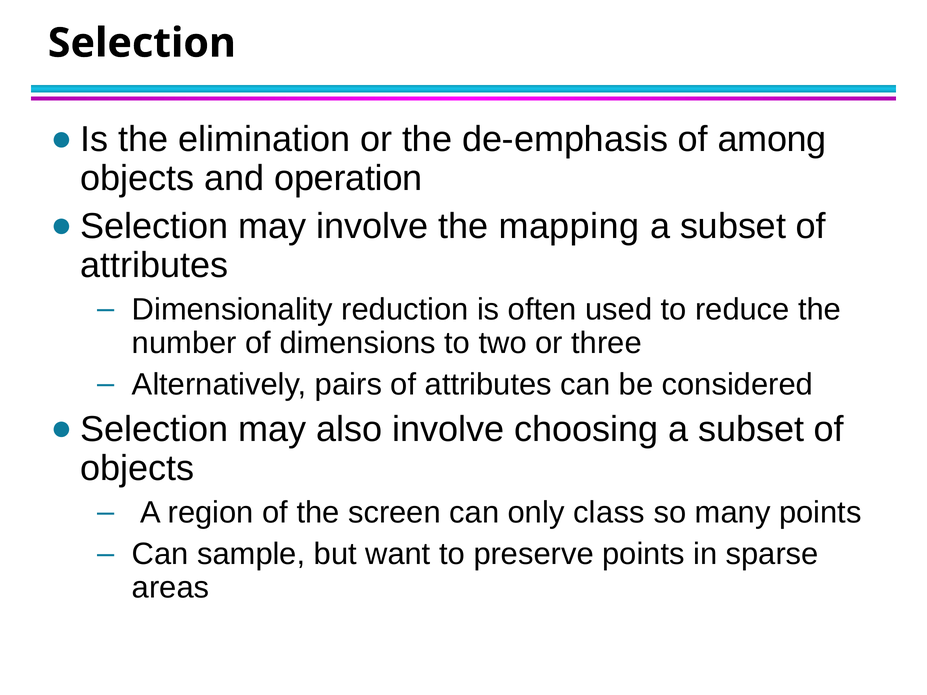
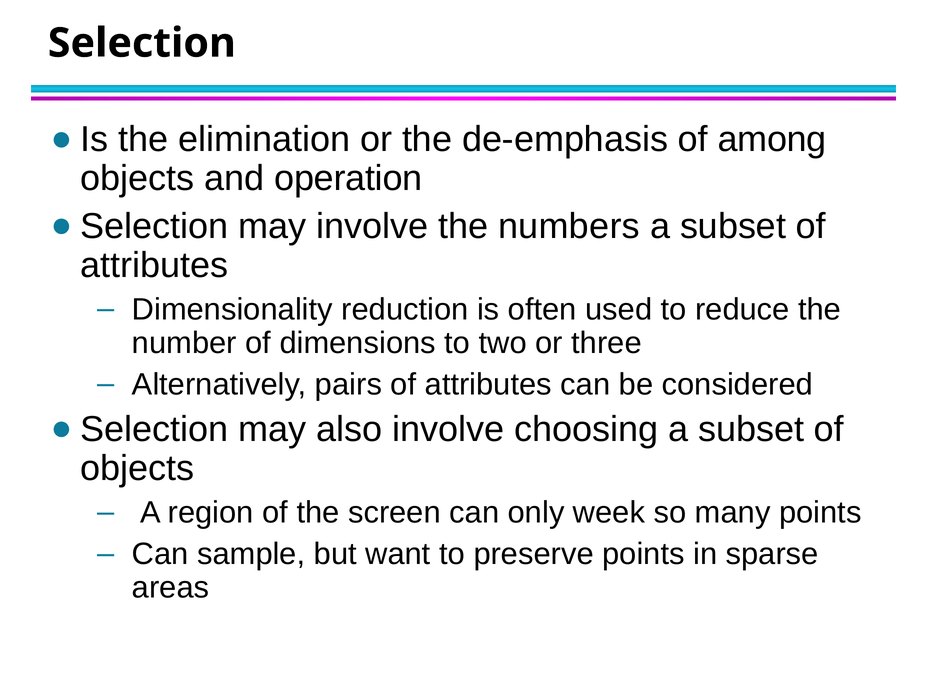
mapping: mapping -> numbers (569, 226)
class: class -> week (609, 513)
